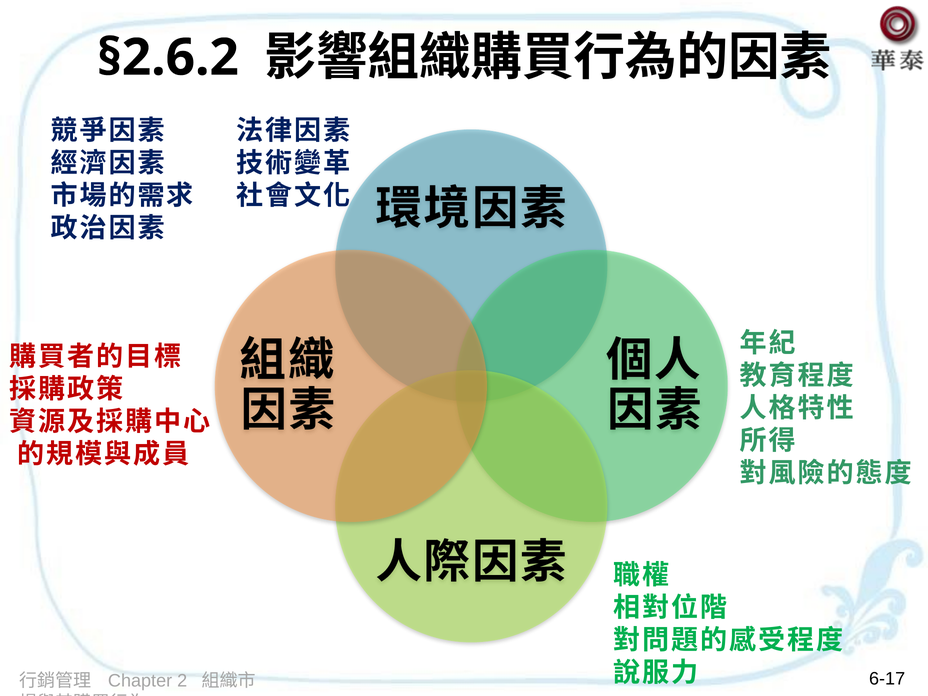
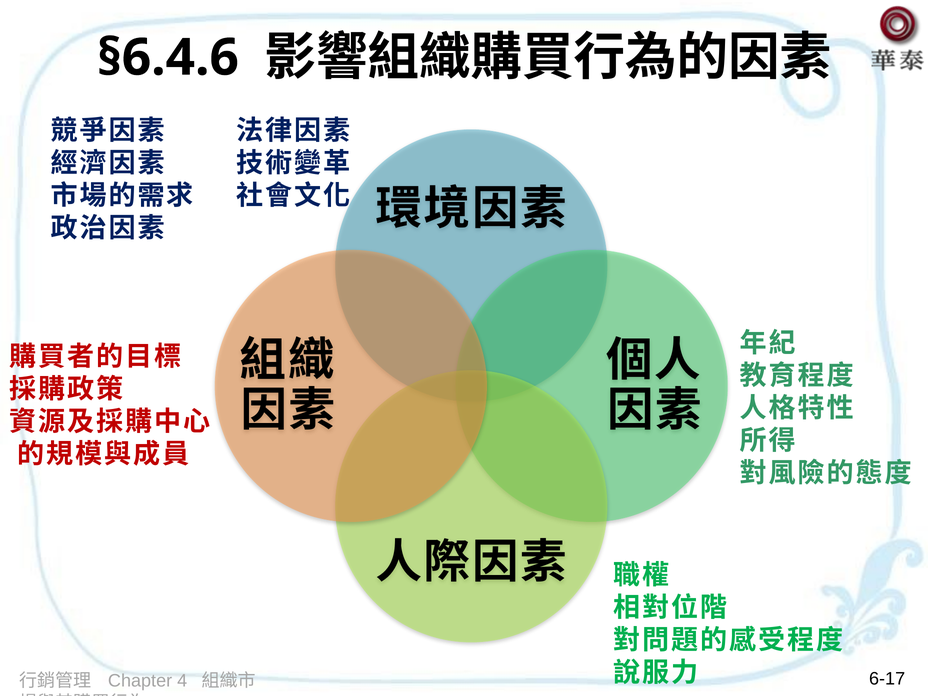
§2.6.2: §2.6.2 -> §6.4.6 (168, 58)
2: 2 -> 4 (182, 681)
